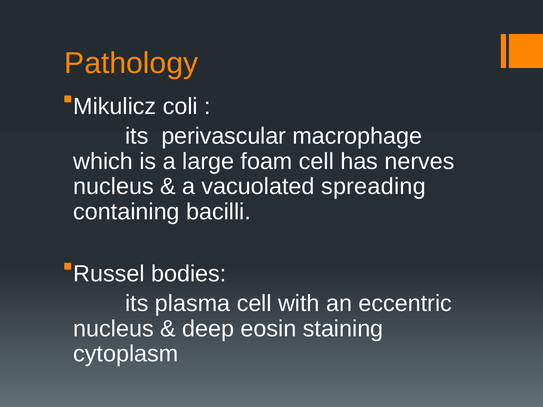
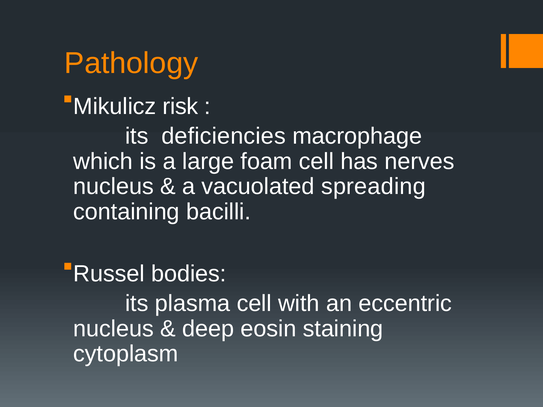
coli: coli -> risk (180, 107)
perivascular: perivascular -> deficiencies (224, 136)
